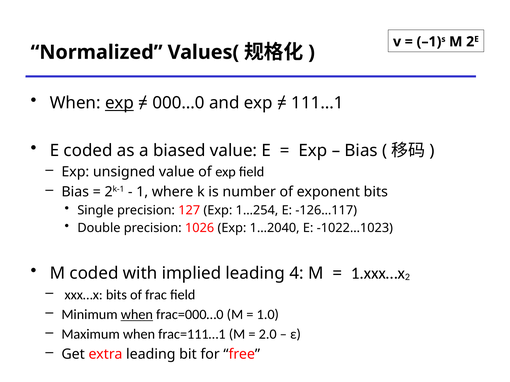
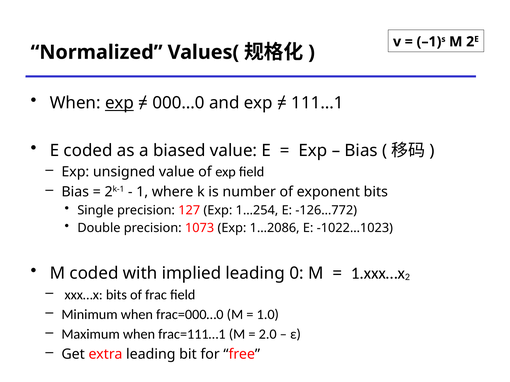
-126…117: -126…117 -> -126…772 (326, 211)
1026: 1026 -> 1073 (200, 228)
1…2040: 1…2040 -> 1…2086 (275, 228)
4: 4 -> 0 (297, 274)
when underline: present -> none (137, 315)
